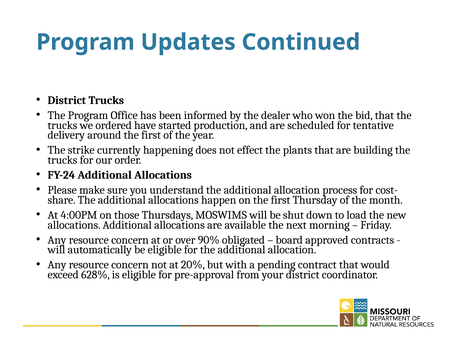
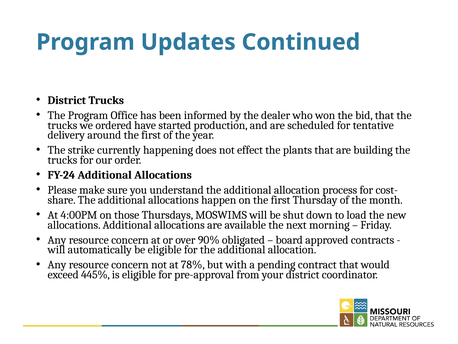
20%: 20% -> 78% (193, 264)
628%: 628% -> 445% (95, 274)
